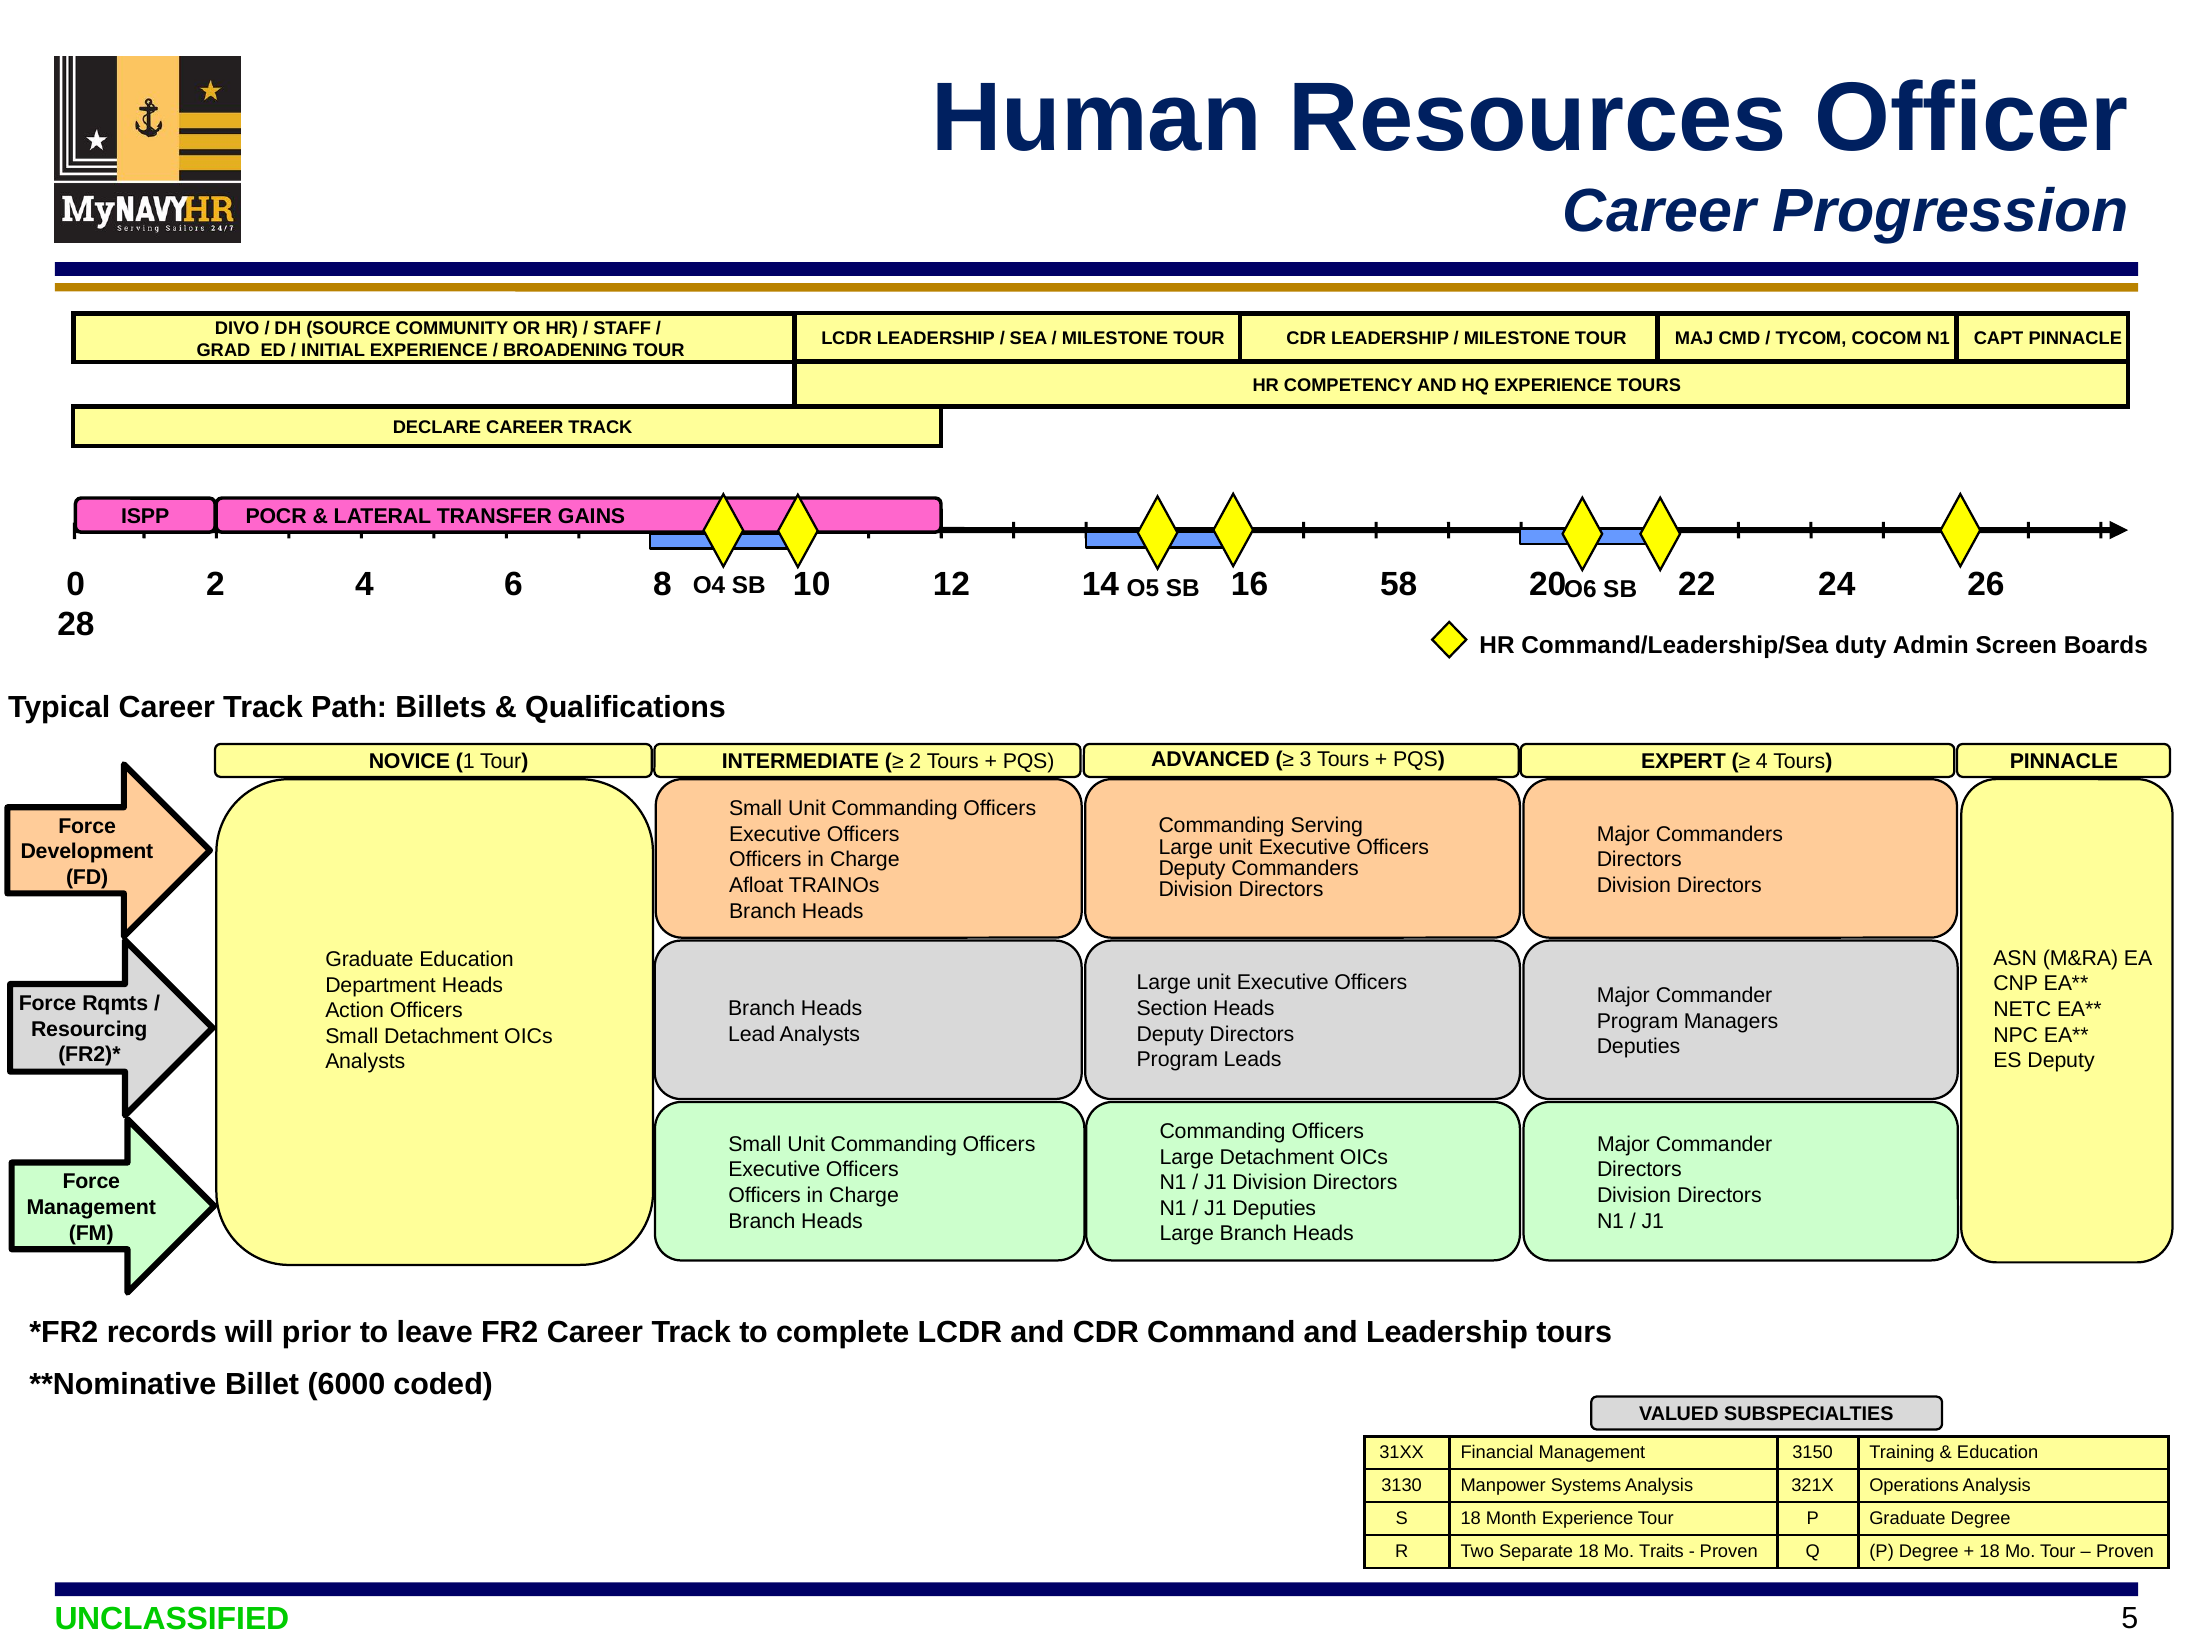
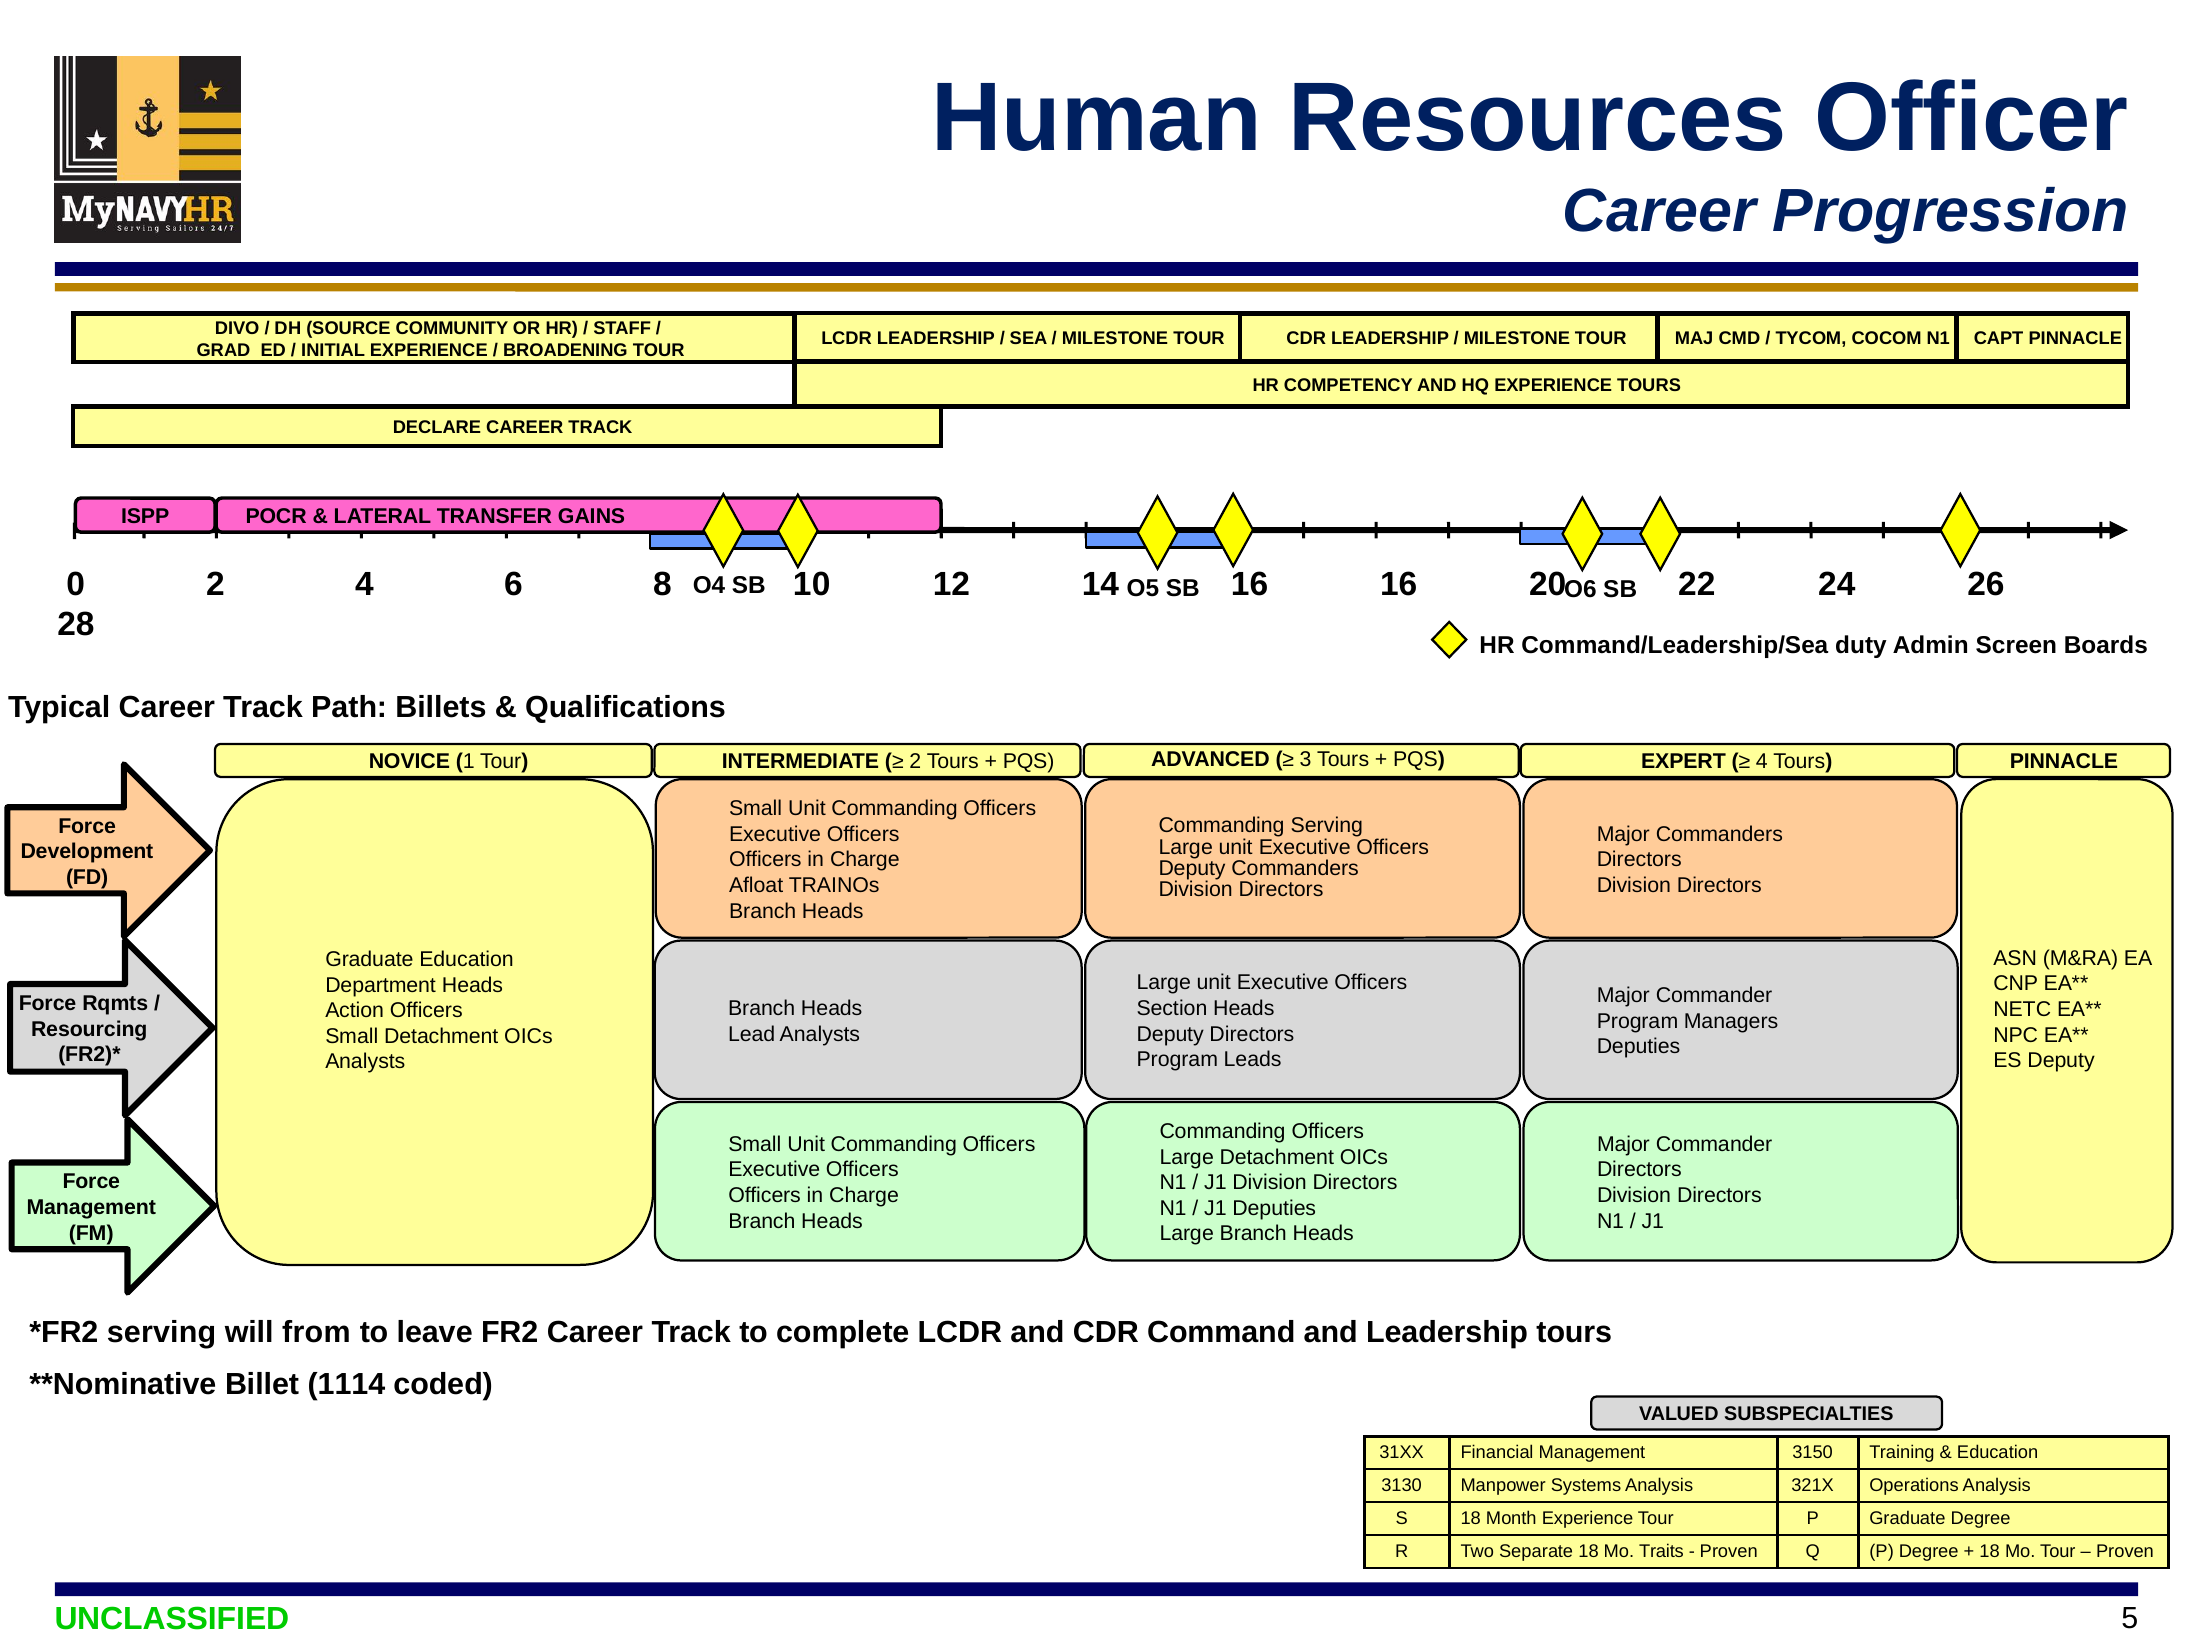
16 58: 58 -> 16 (1399, 584)
records: records -> serving (162, 1333)
prior: prior -> from (316, 1333)
6000: 6000 -> 1114 (346, 1384)
